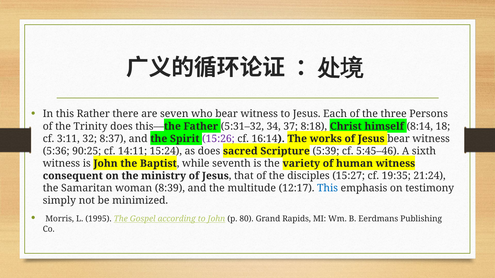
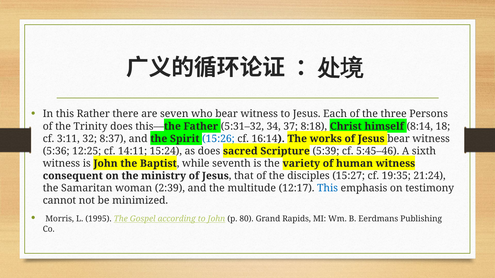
15:26 colour: purple -> blue (218, 139)
90:25: 90:25 -> 12:25 (87, 151)
8:39: 8:39 -> 2:39 (170, 188)
simply: simply -> cannot (59, 201)
